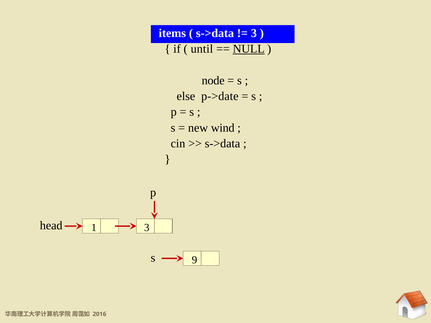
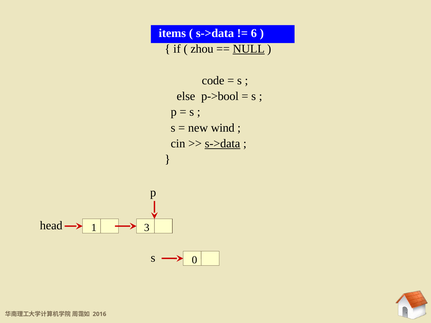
3: 3 -> 6 (254, 33)
until: until -> zhou (202, 49)
node: node -> code (213, 81)
p->date: p->date -> p->bool (220, 96)
s->data underline: none -> present (222, 144)
9: 9 -> 0 (194, 260)
